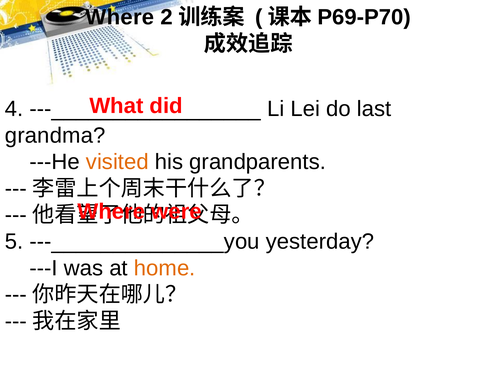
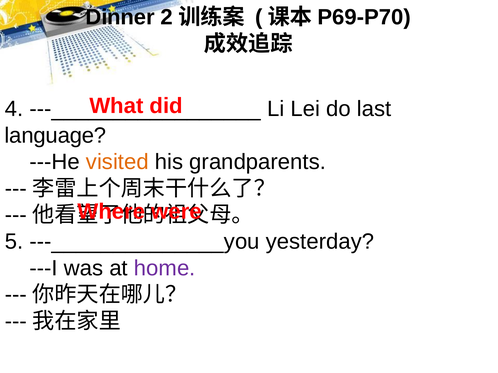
Where: Where -> Dinner (120, 17)
grandma: grandma -> language (55, 136)
home colour: orange -> purple (165, 268)
